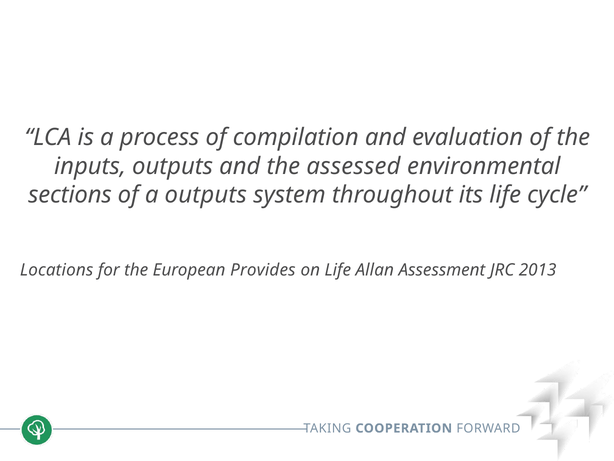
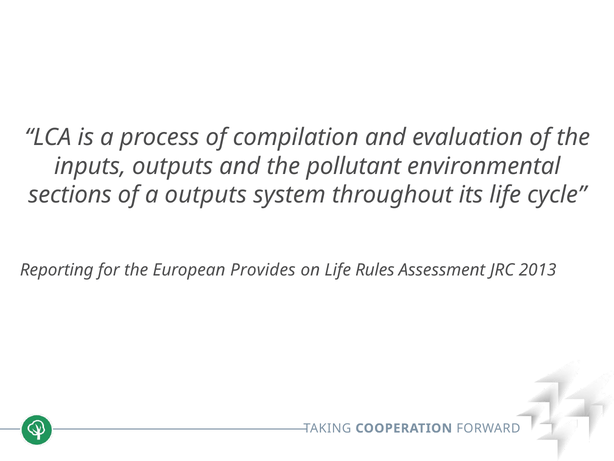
assessed: assessed -> pollutant (354, 166)
Locations: Locations -> Reporting (57, 270)
Allan: Allan -> Rules (375, 270)
